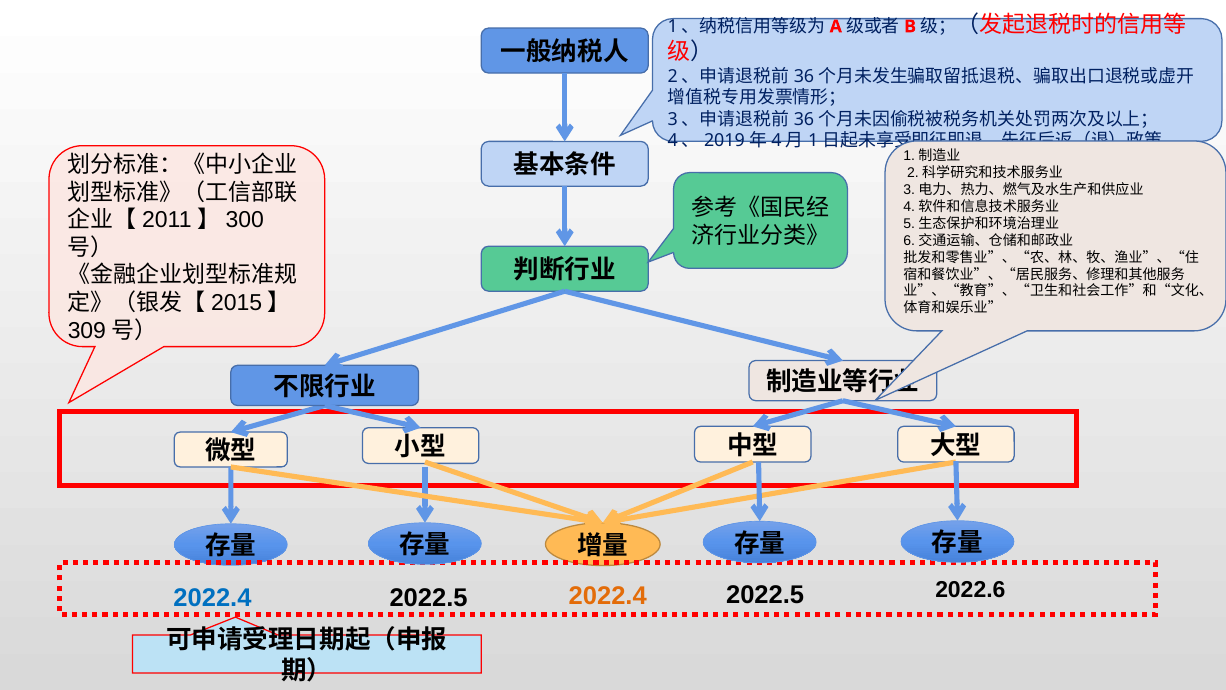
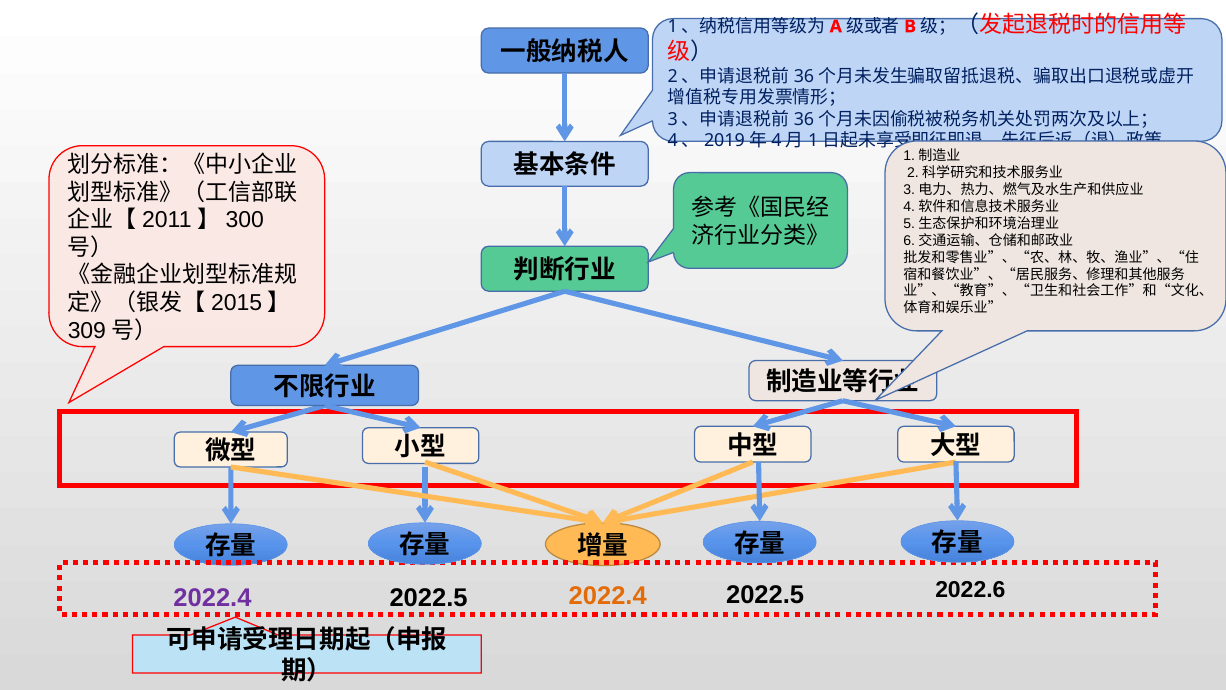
2022.4 colour: blue -> purple (212, 598)
